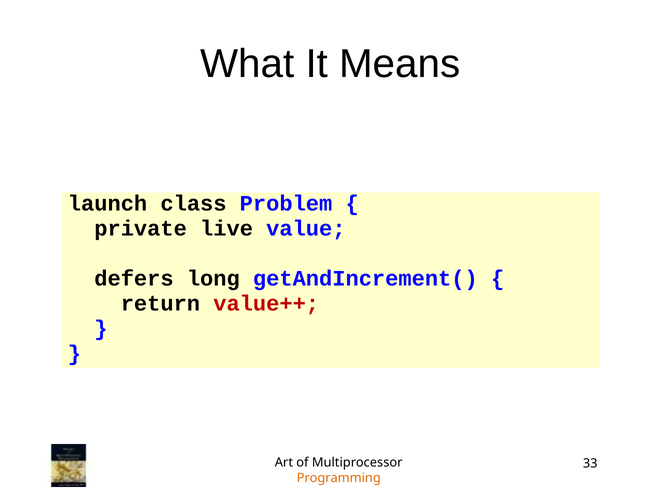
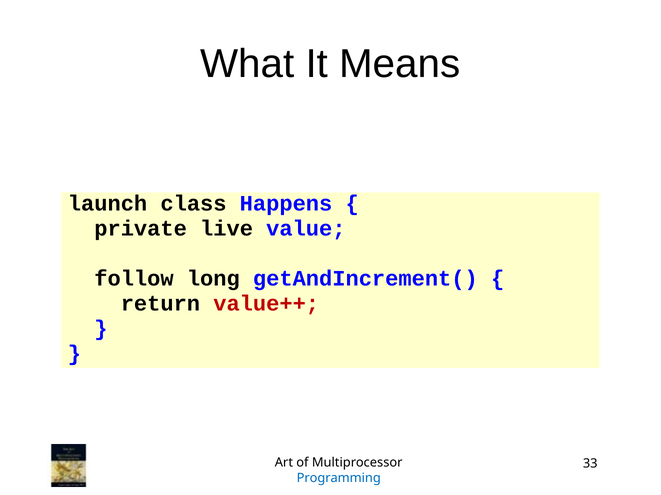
Problem: Problem -> Happens (286, 204)
defers: defers -> follow (134, 279)
Programming colour: orange -> blue (339, 479)
